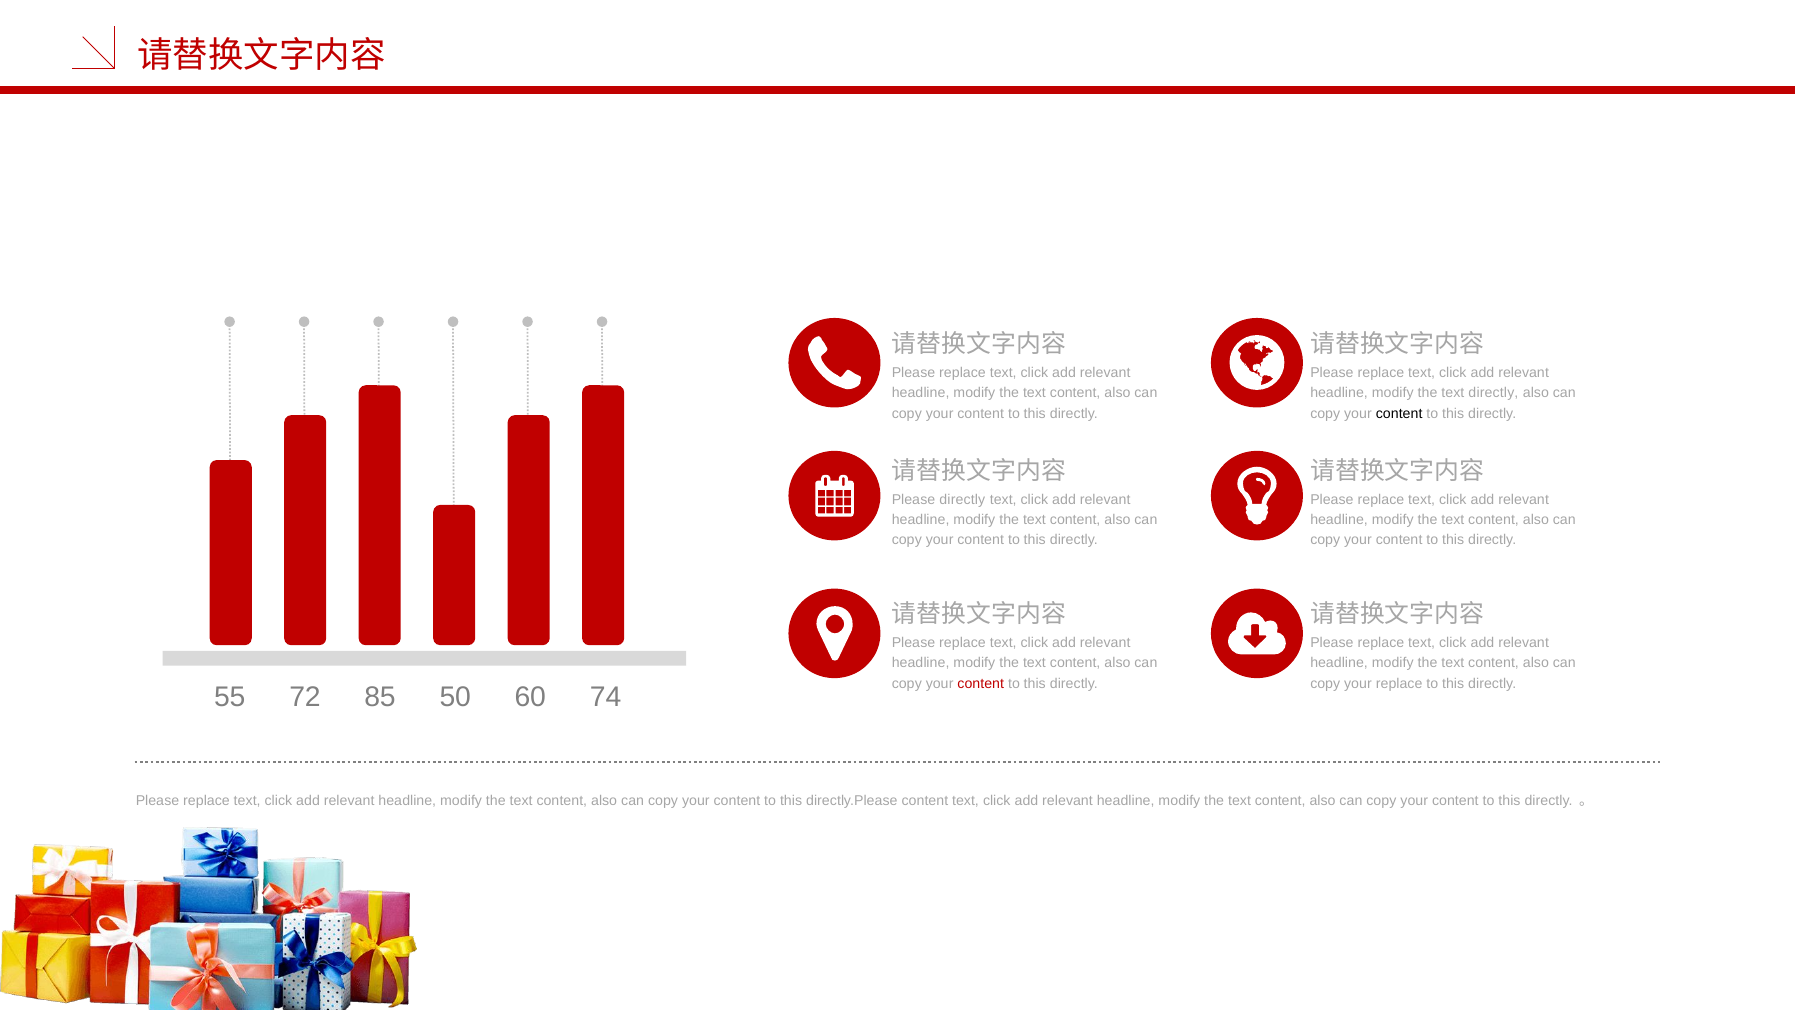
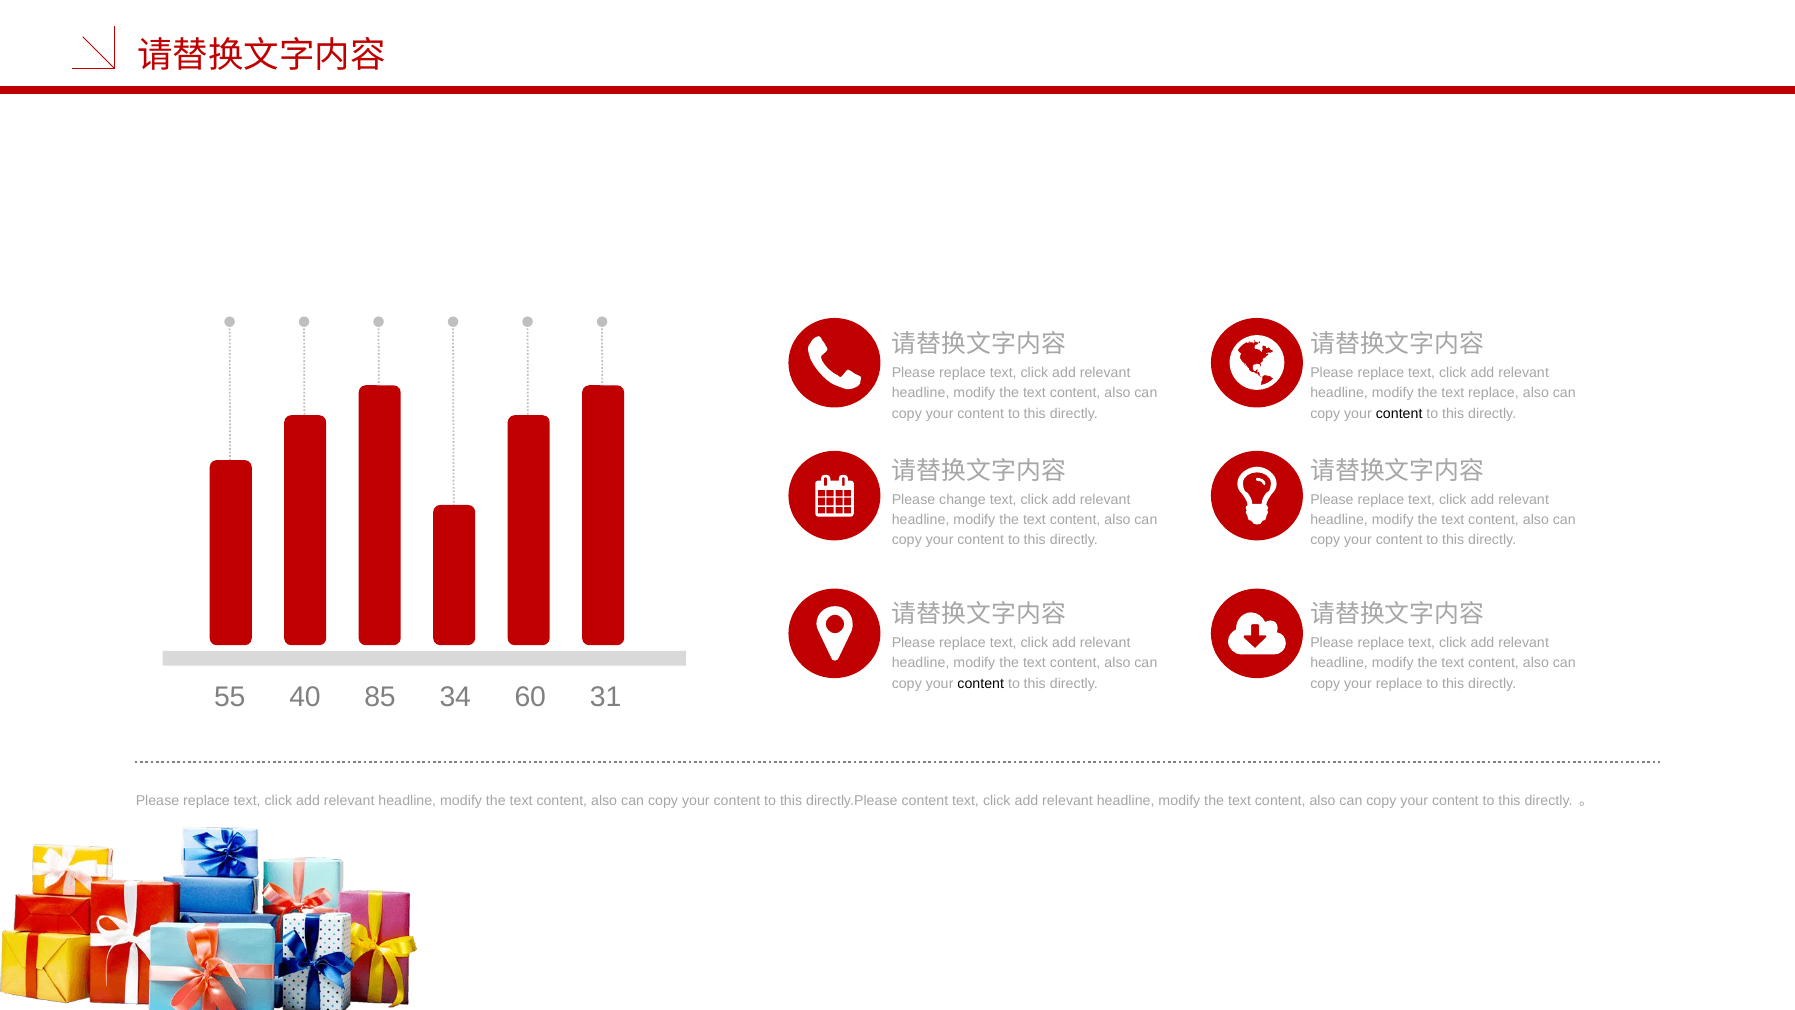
text directly: directly -> replace (1494, 393)
Please directly: directly -> change (962, 499)
content colour: red -> black (981, 683)
72: 72 -> 40 (305, 697)
50: 50 -> 34 (455, 697)
74: 74 -> 31 (606, 697)
